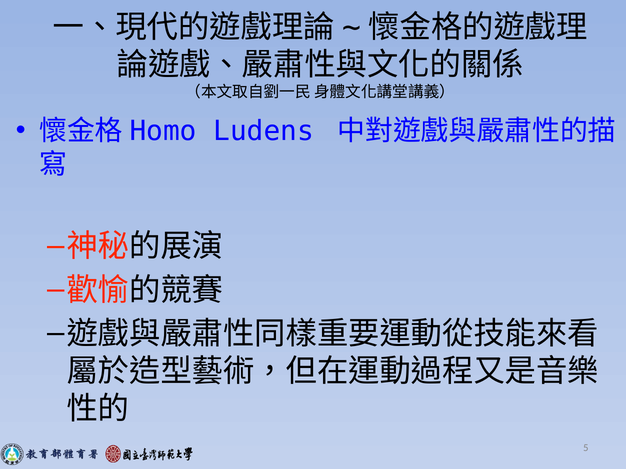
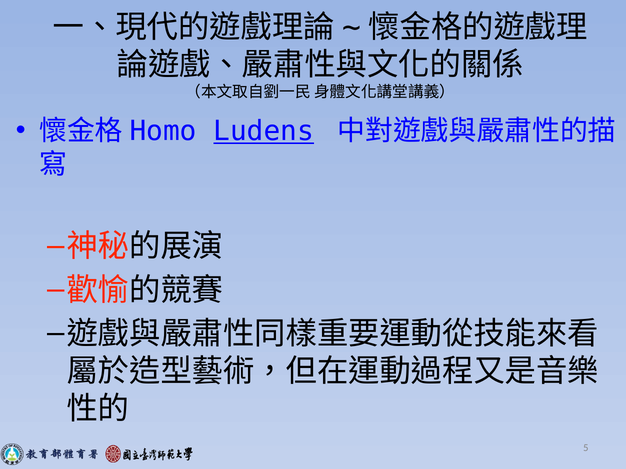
Ludens underline: none -> present (264, 131)
